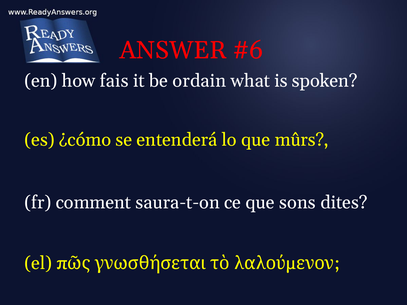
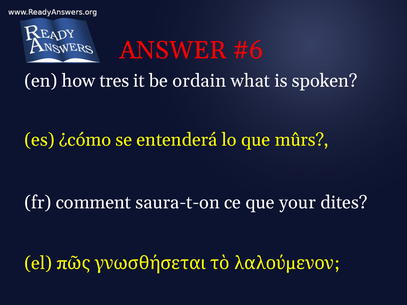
fais: fais -> tres (114, 81)
sons: sons -> your (297, 203)
